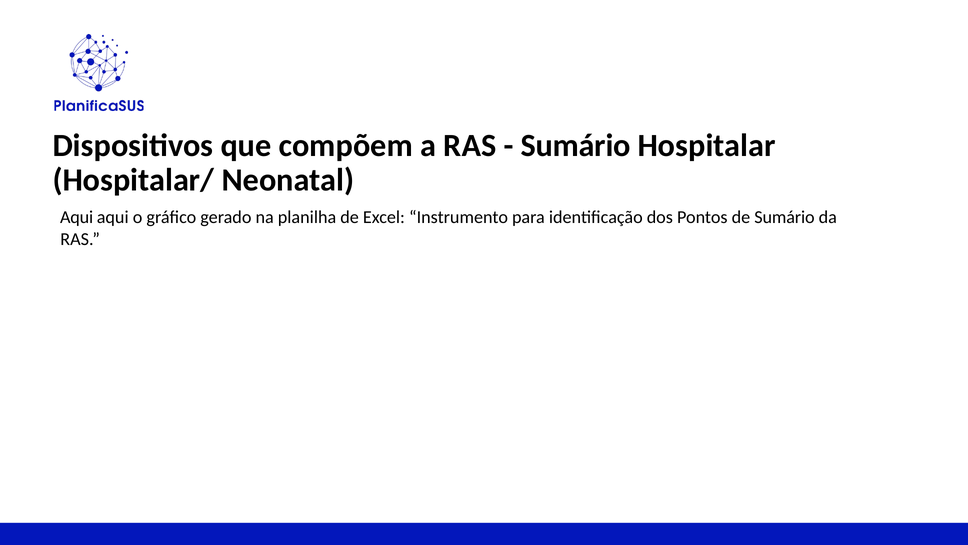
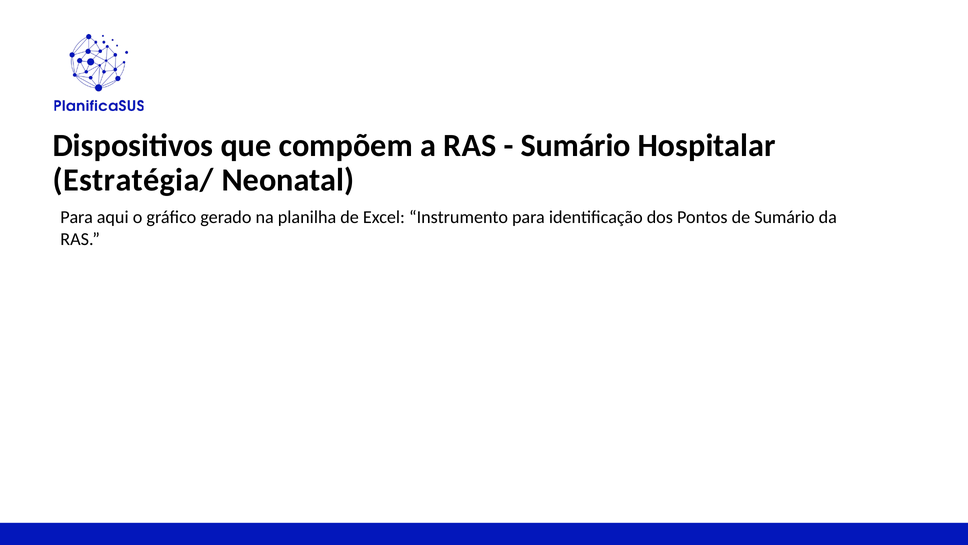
Hospitalar/: Hospitalar/ -> Estratégia/ (133, 180)
Aqui: Aqui -> Para (77, 217)
